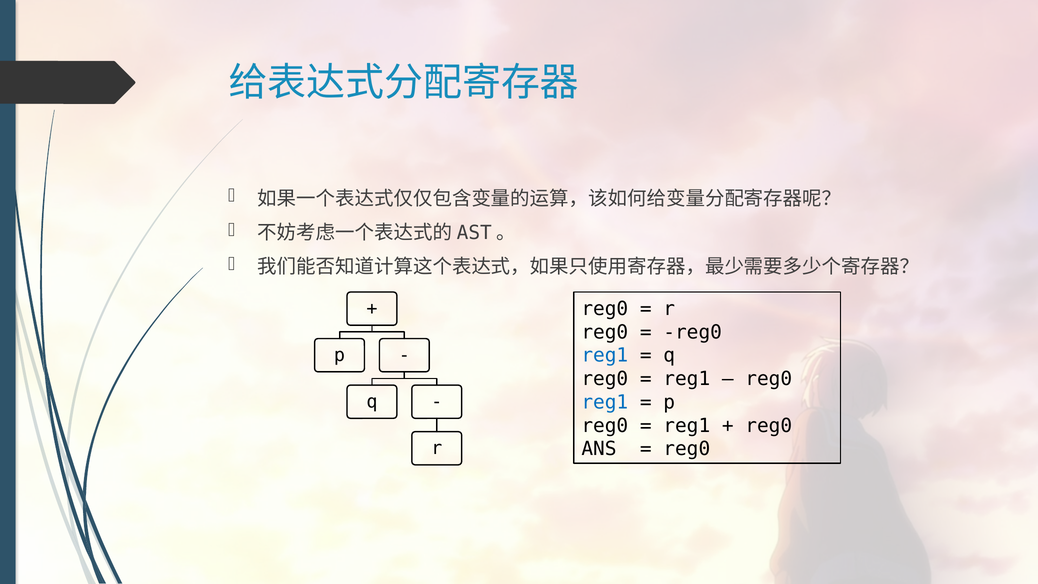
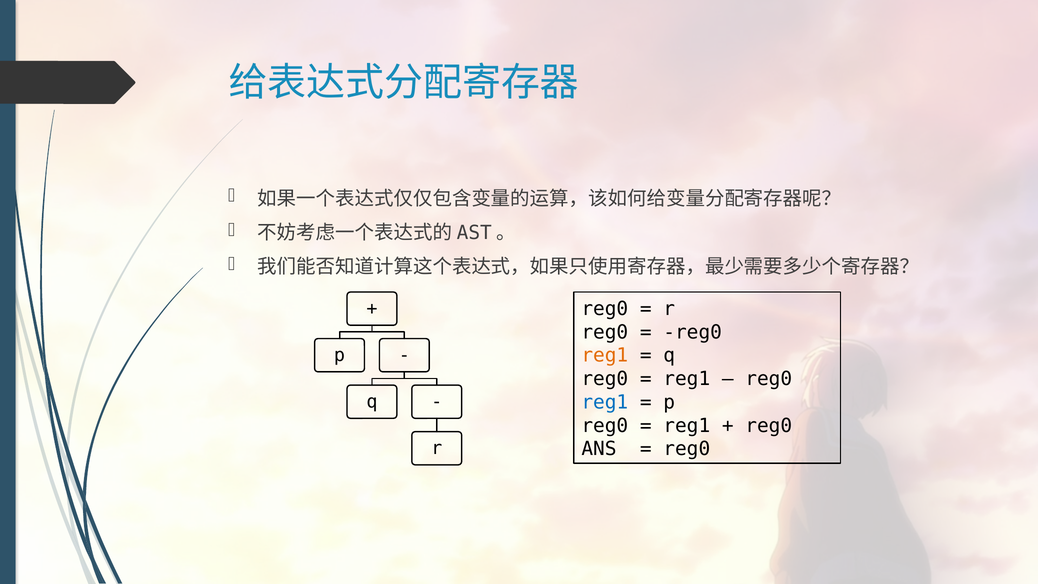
reg1 colour: blue -> orange (605, 355)
